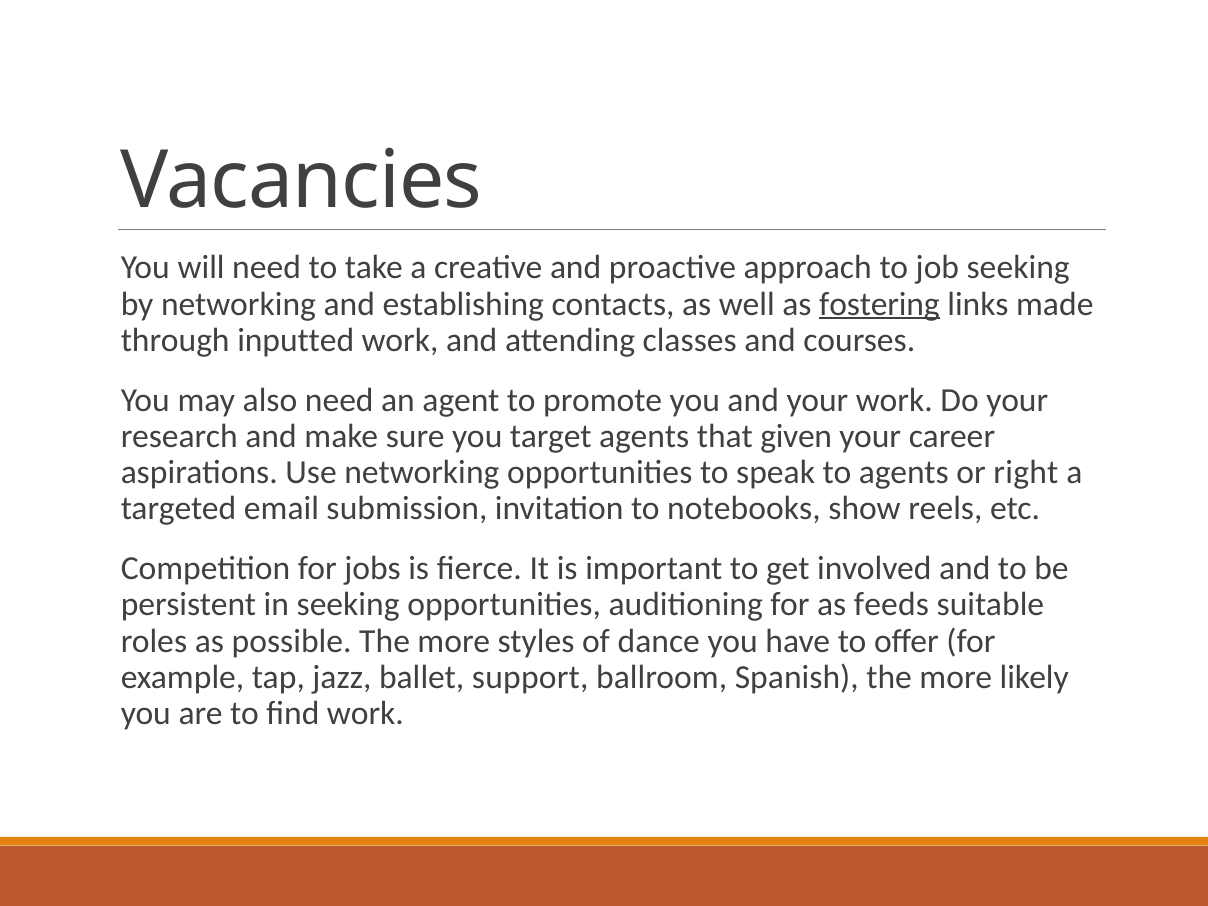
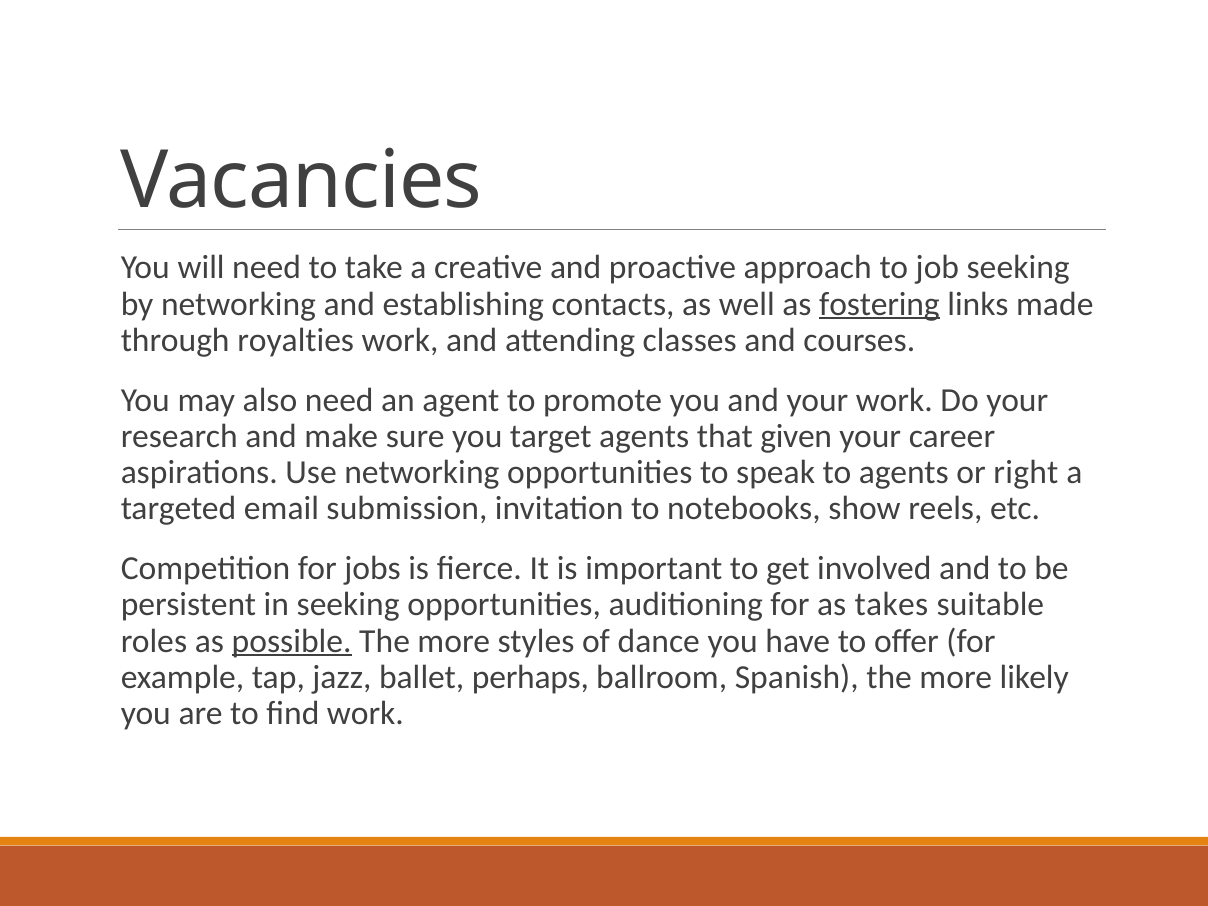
inputted: inputted -> royalties (296, 340)
feeds: feeds -> takes (891, 605)
possible underline: none -> present (292, 641)
support: support -> perhaps (530, 677)
